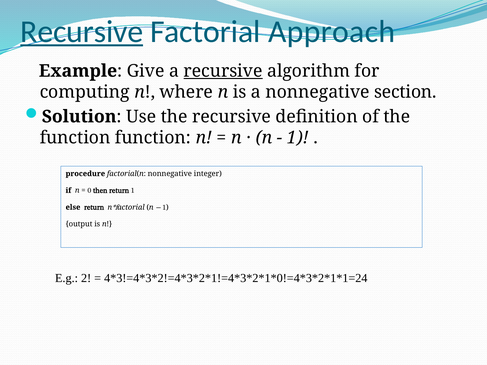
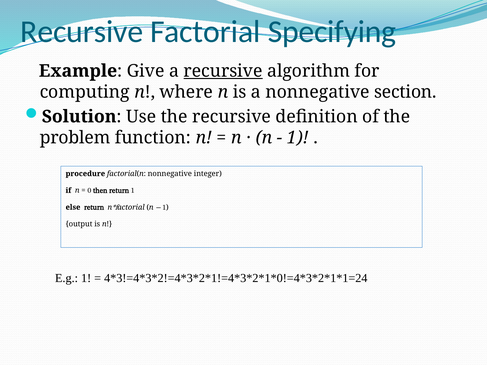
Recursive underline: present -> none (82, 32)
Approach: Approach -> Specifying (332, 32)
function: function -> problem (75, 138)
E.g 2: 2 -> 1 (86, 278)
